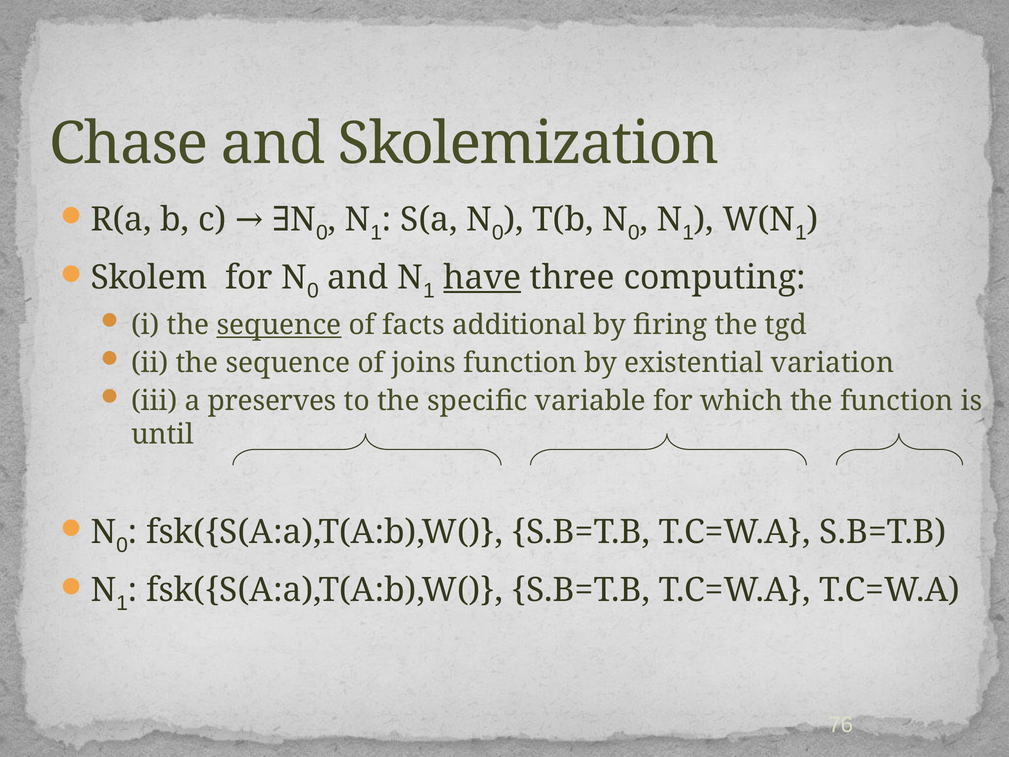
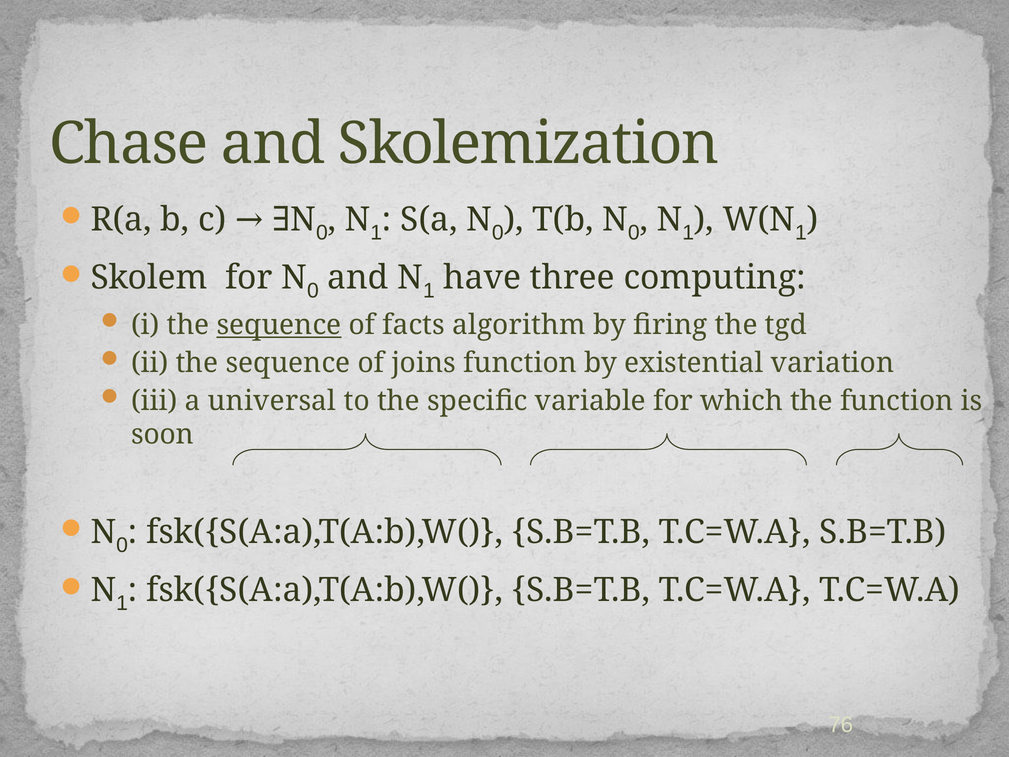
have underline: present -> none (482, 278)
additional: additional -> algorithm (519, 325)
preserves: preserves -> universal (272, 401)
until: until -> soon (162, 434)
